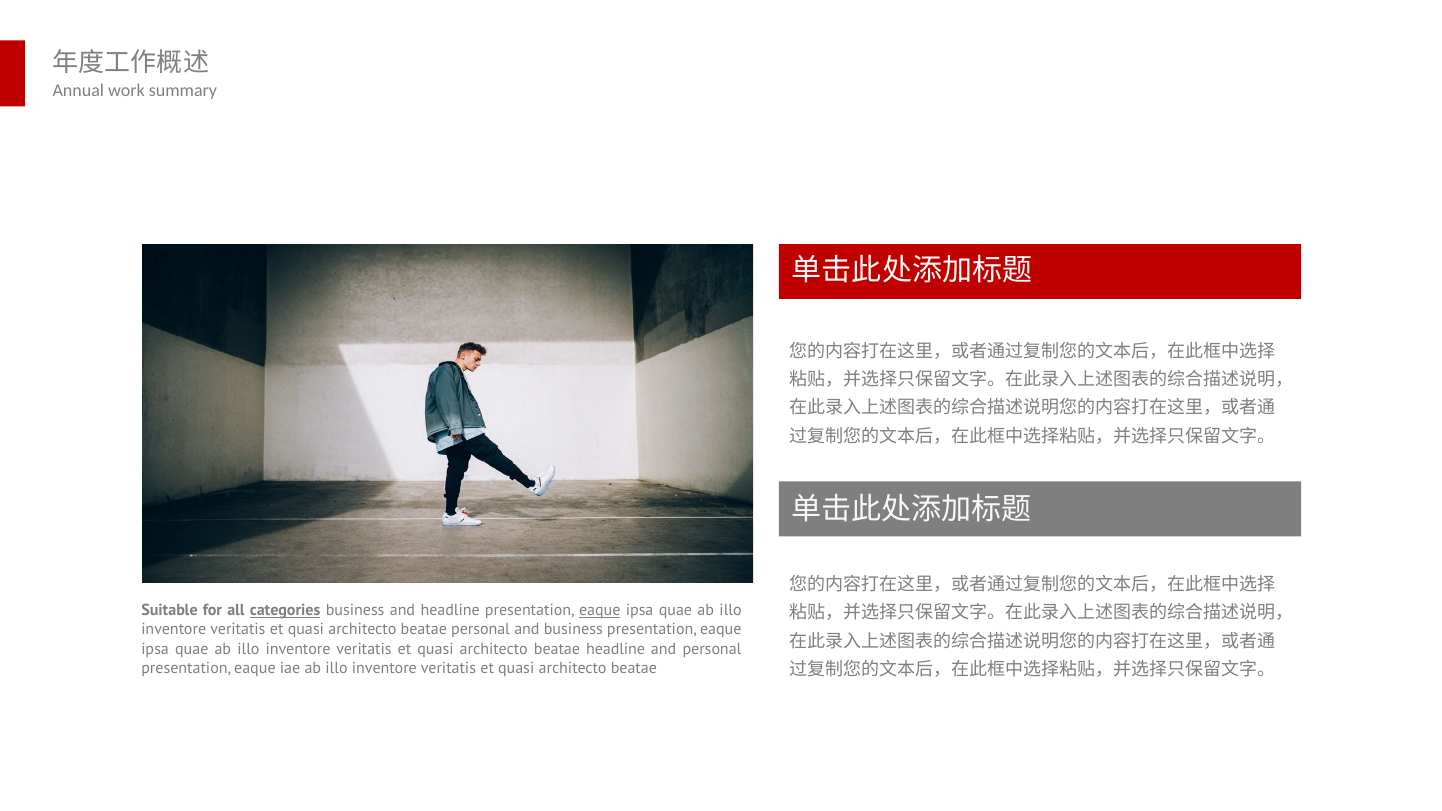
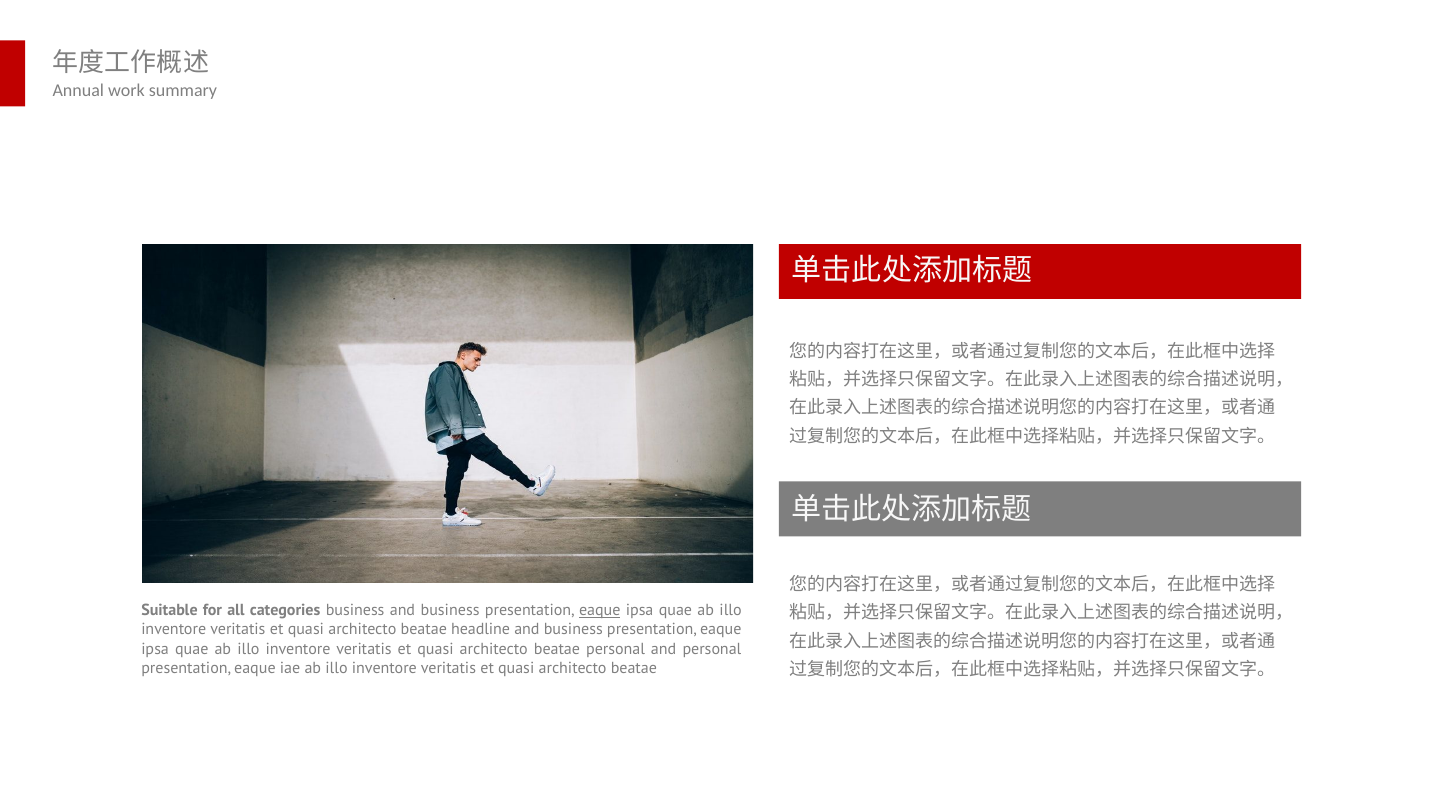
categories underline: present -> none (285, 610)
business and headline: headline -> business (450, 610)
beatae personal: personal -> headline (481, 630)
beatae headline: headline -> personal (616, 649)
